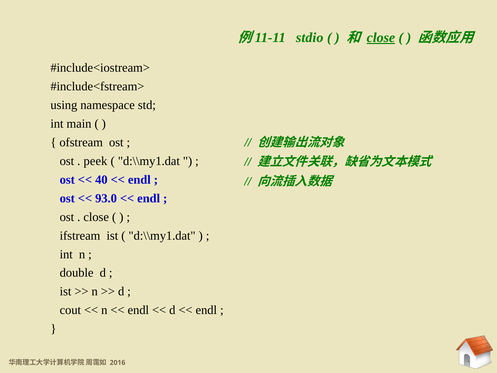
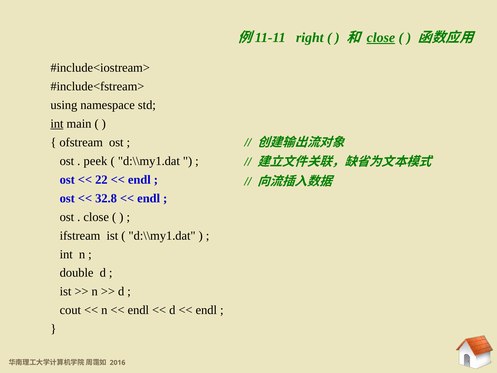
stdio: stdio -> right (310, 38)
int underline: none -> present (57, 124)
40: 40 -> 22 (101, 180)
93.0: 93.0 -> 32.8 (106, 198)
